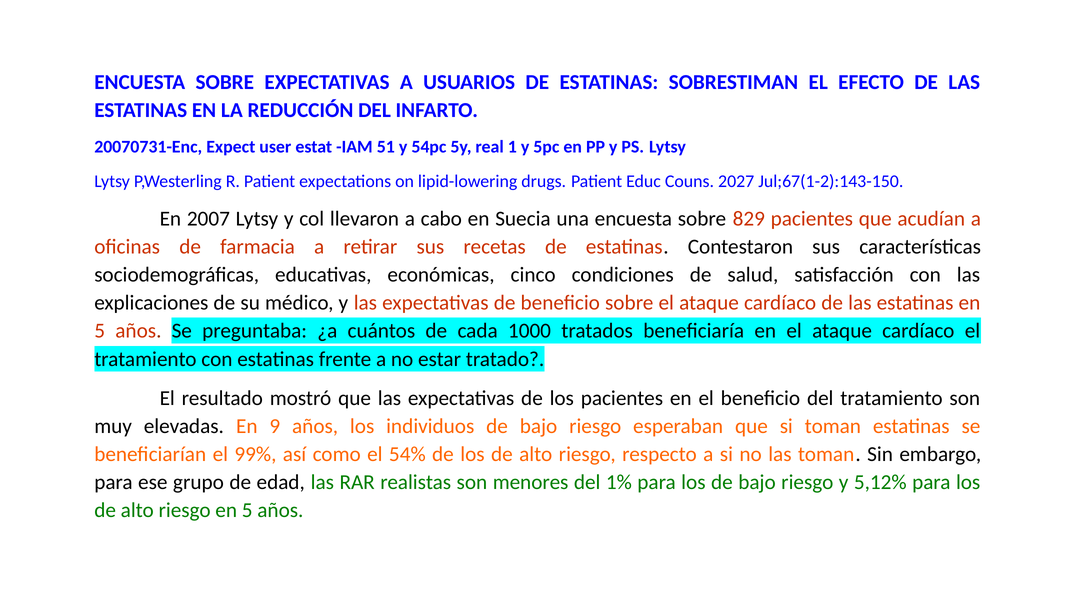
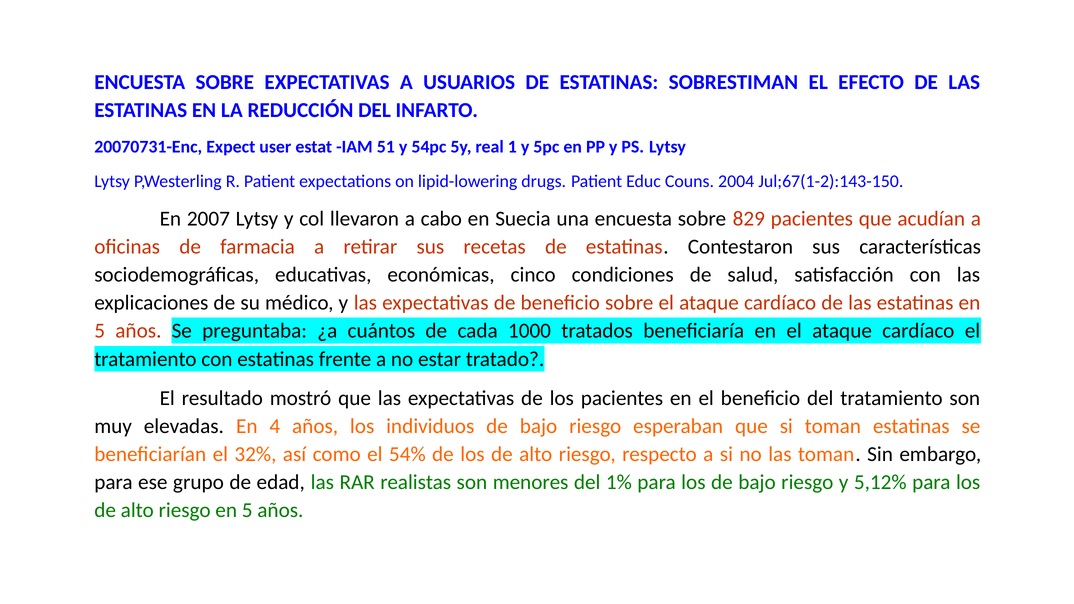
2027: 2027 -> 2004 (736, 181)
9: 9 -> 4 (275, 426)
99%: 99% -> 32% (255, 454)
